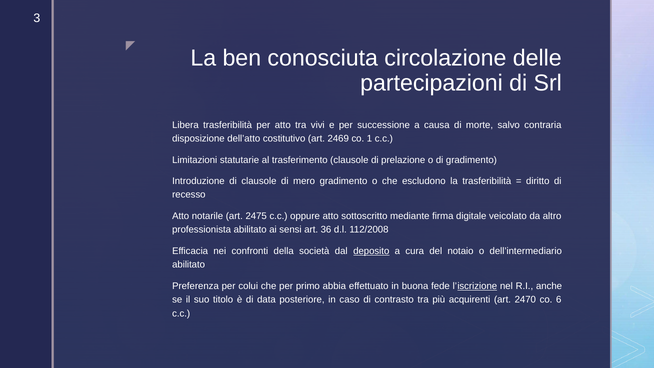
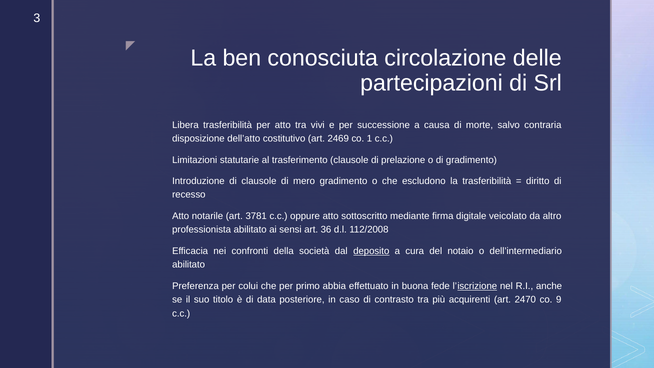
2475: 2475 -> 3781 (256, 216)
6: 6 -> 9 (559, 300)
